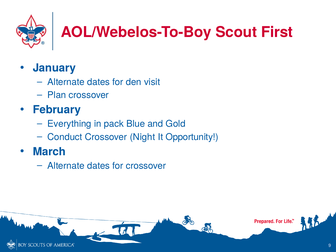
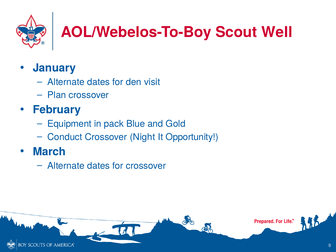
First: First -> Well (277, 32)
Everything: Everything -> Equipment (69, 124)
